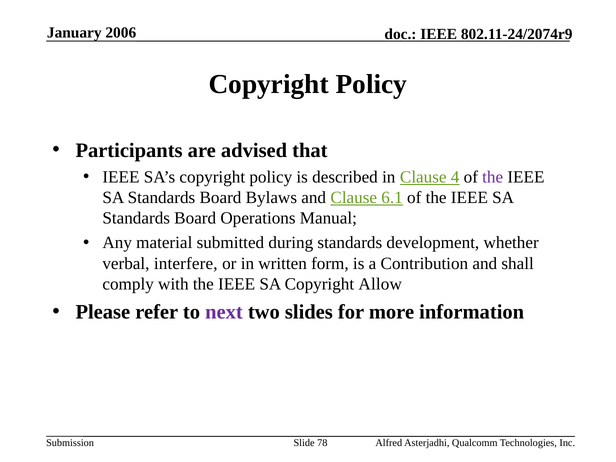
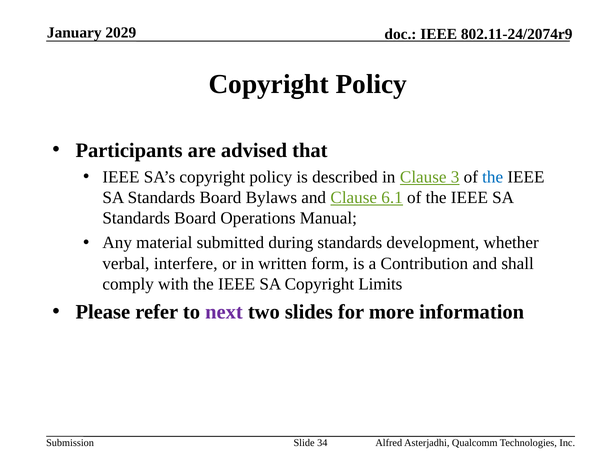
2006: 2006 -> 2029 (121, 33)
4: 4 -> 3 (455, 177)
the colour: purple -> blue (493, 177)
Allow: Allow -> Limits (380, 284)
78: 78 -> 34 (322, 443)
